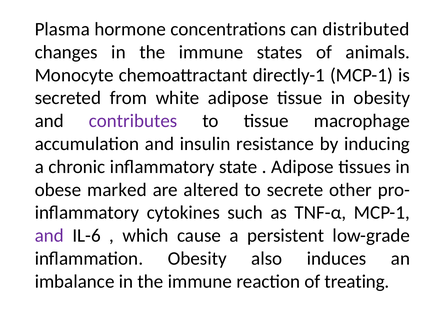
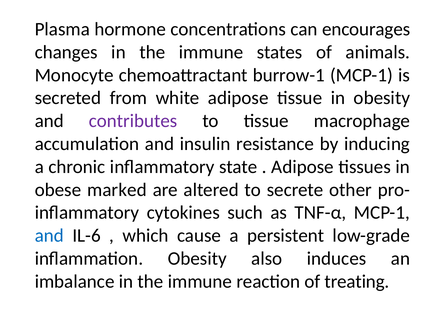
distributed: distributed -> encourages (366, 29)
directly-1: directly-1 -> burrow-1 (289, 75)
and colour: purple -> blue (49, 235)
